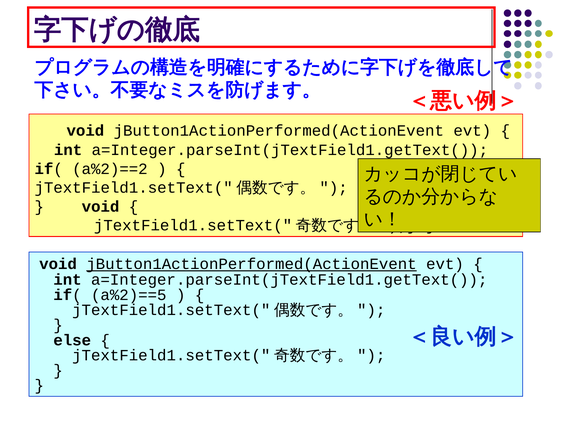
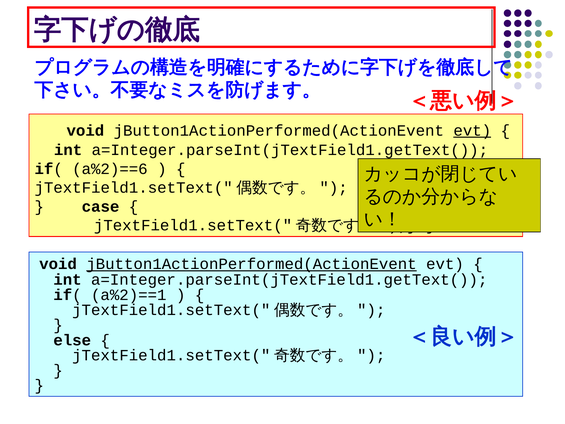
evt underline: none -> present (472, 130)
a%2)==2: a%2)==2 -> a%2)==6 (110, 169)
void: void -> case (101, 206)
a%2)==5: a%2)==5 -> a%2)==1 (129, 295)
